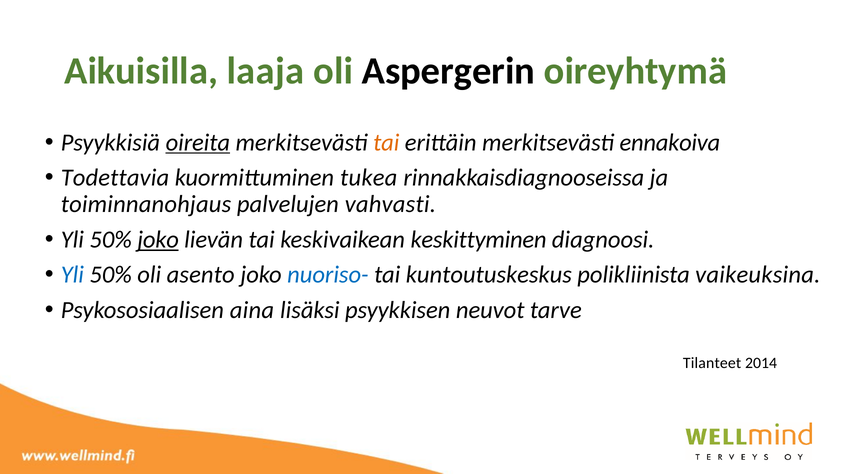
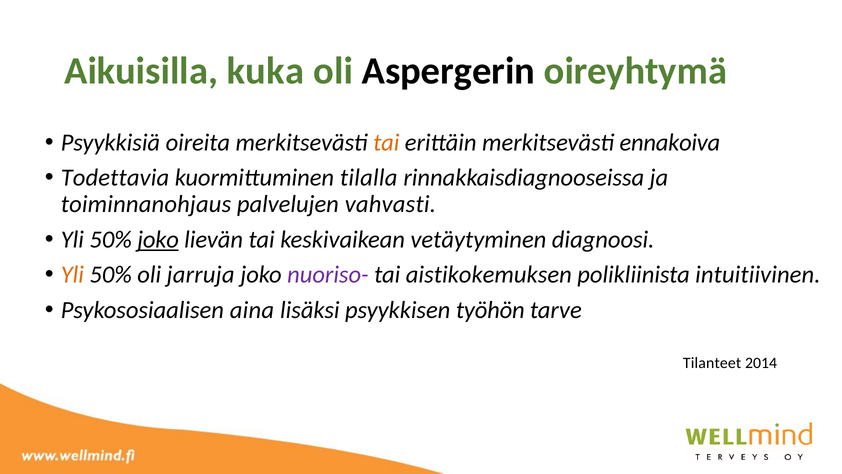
laaja: laaja -> kuka (265, 71)
oireita underline: present -> none (198, 142)
tukea: tukea -> tilalla (369, 178)
keskittyminen: keskittyminen -> vetäytyminen (478, 239)
Yli colour: blue -> orange (72, 275)
asento: asento -> jarruja (201, 275)
nuoriso- colour: blue -> purple (328, 275)
kuntoutuskeskus: kuntoutuskeskus -> aistikokemuksen (489, 275)
vaikeuksina: vaikeuksina -> intuitiivinen (758, 275)
neuvot: neuvot -> työhön (490, 310)
